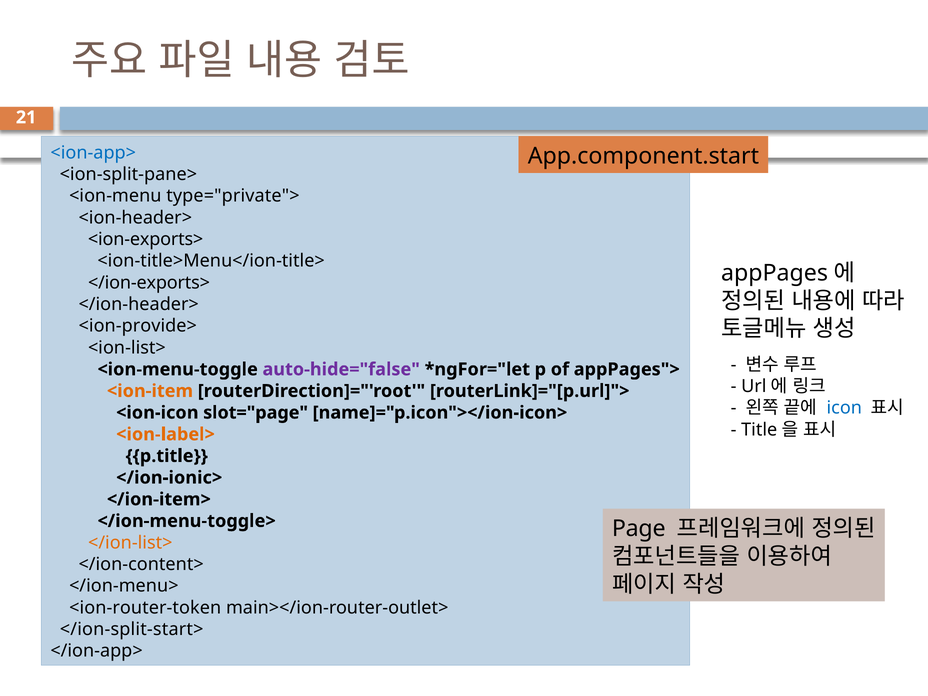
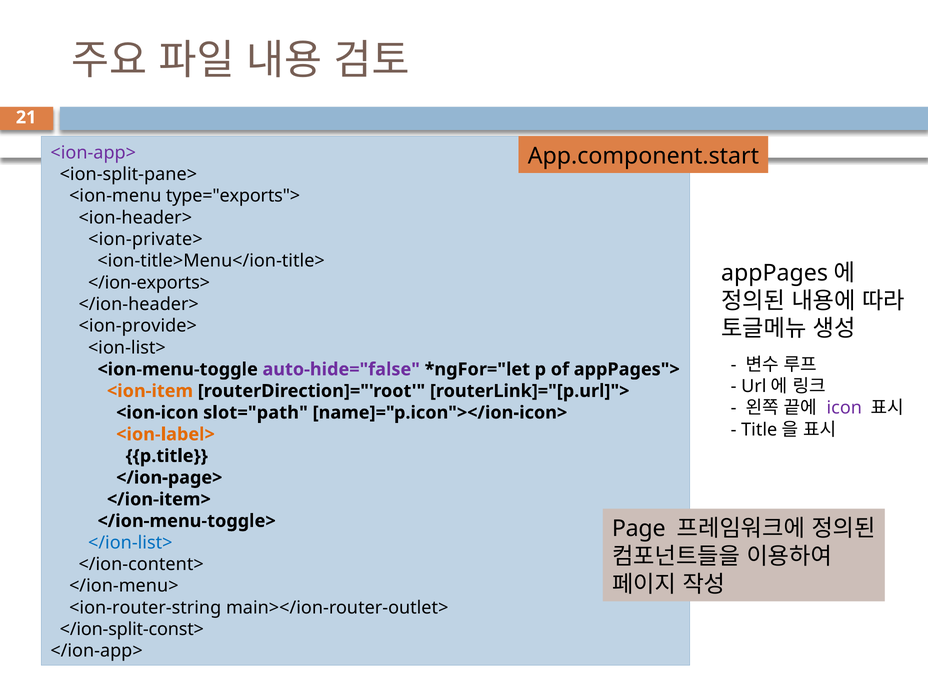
<ion-app> colour: blue -> purple (93, 153)
type="private">: type="private"> -> type="exports"> (233, 196)
<ion-exports>: <ion-exports> -> <ion-private> (145, 239)
icon colour: blue -> purple (844, 408)
slot="page: slot="page -> slot="path (255, 413)
</ion-ionic>: </ion-ionic> -> </ion-page> (169, 478)
</ion-list> colour: orange -> blue (130, 543)
<ion-router-token: <ion-router-token -> <ion-router-string (145, 608)
</ion-split-start>: </ion-split-start> -> </ion-split-const> (132, 629)
